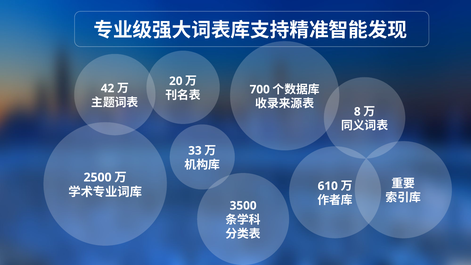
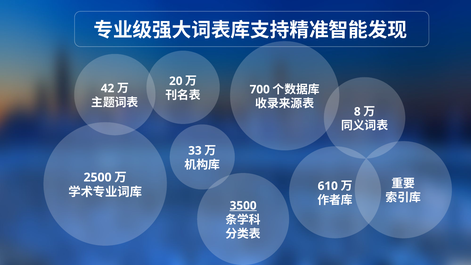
3500 underline: none -> present (243, 206)
